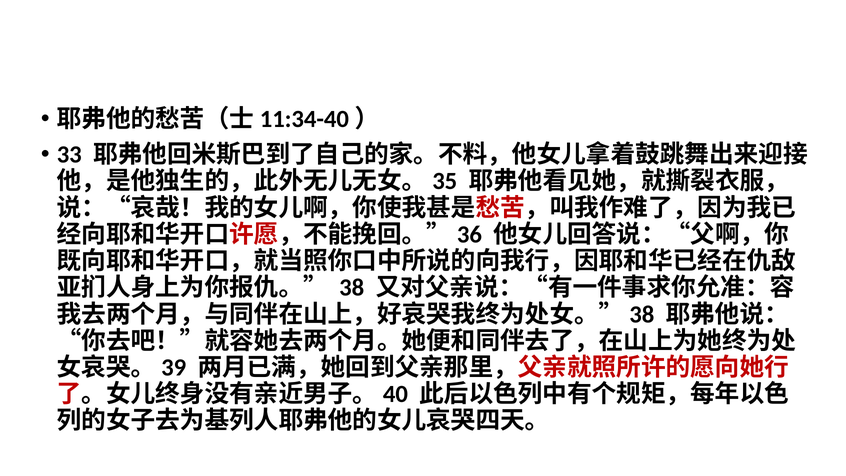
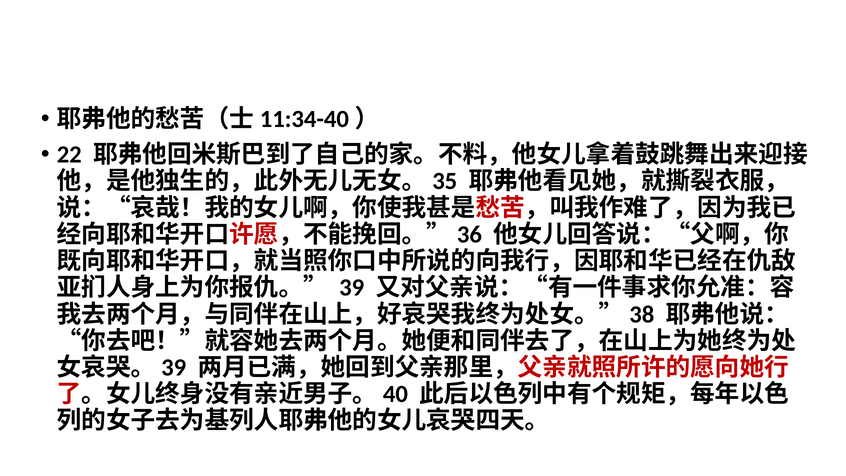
33: 33 -> 22 (69, 155)
38: 38 -> 39 (352, 288)
